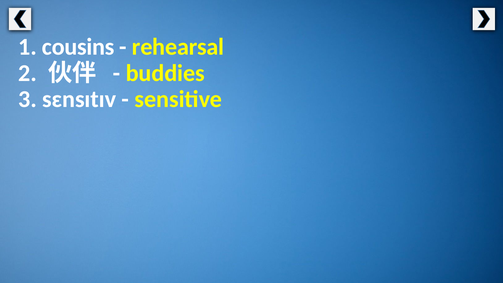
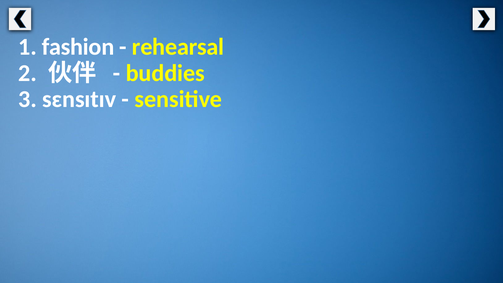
cousins: cousins -> fashion (78, 47)
